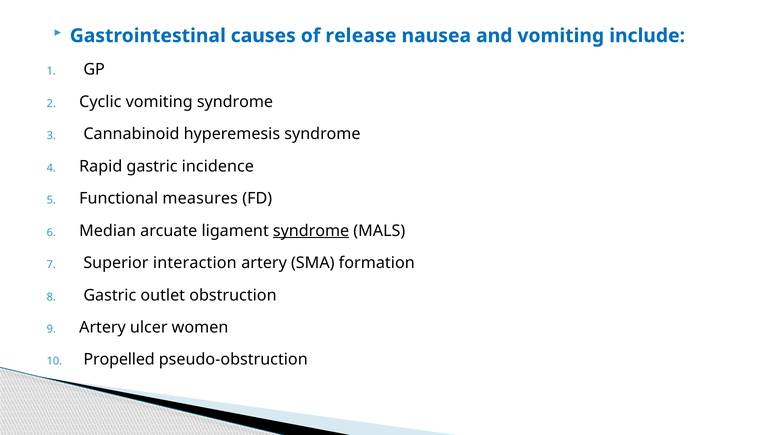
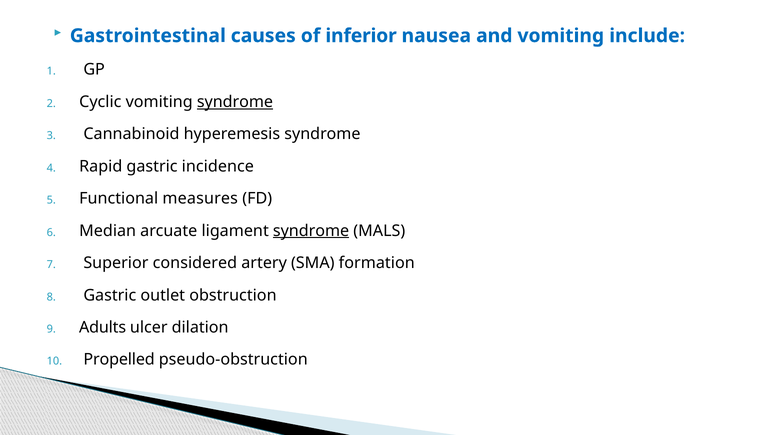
release: release -> inferior (361, 36)
syndrome underline: none -> present (235, 102)
interaction: interaction -> considered (195, 263)
Artery: Artery -> Adults (103, 327)
women: women -> dilation (200, 327)
